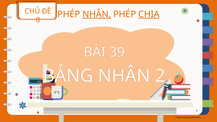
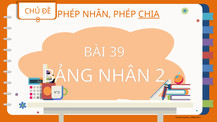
NHÂN underline: present -> none (97, 14)
